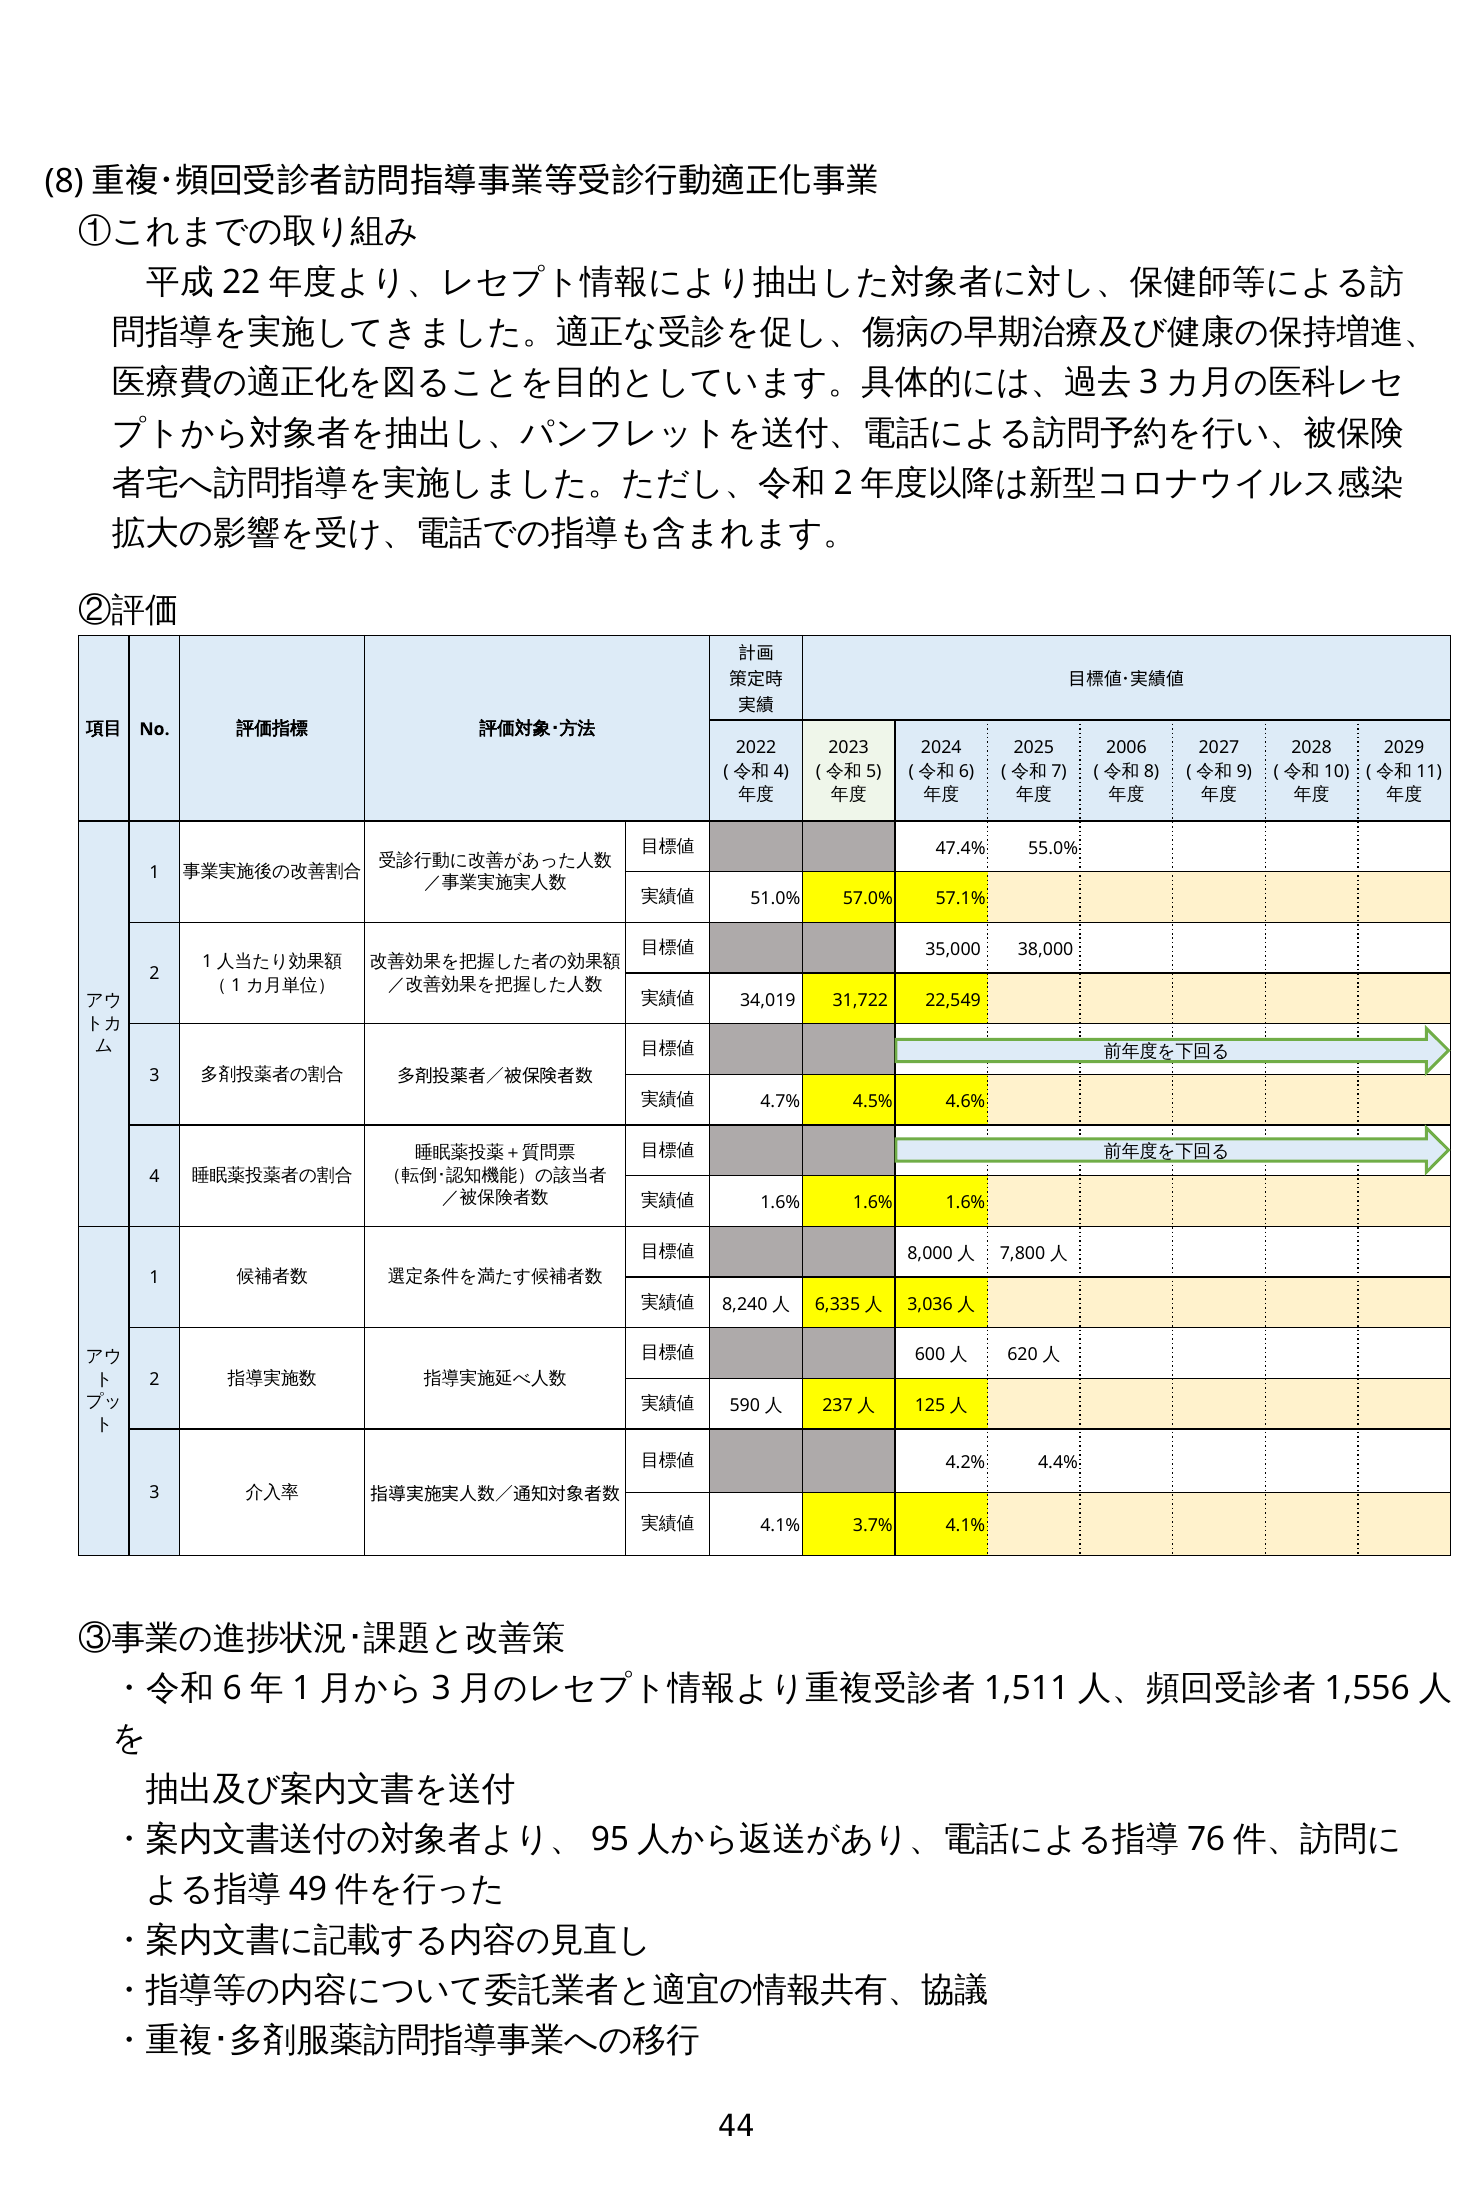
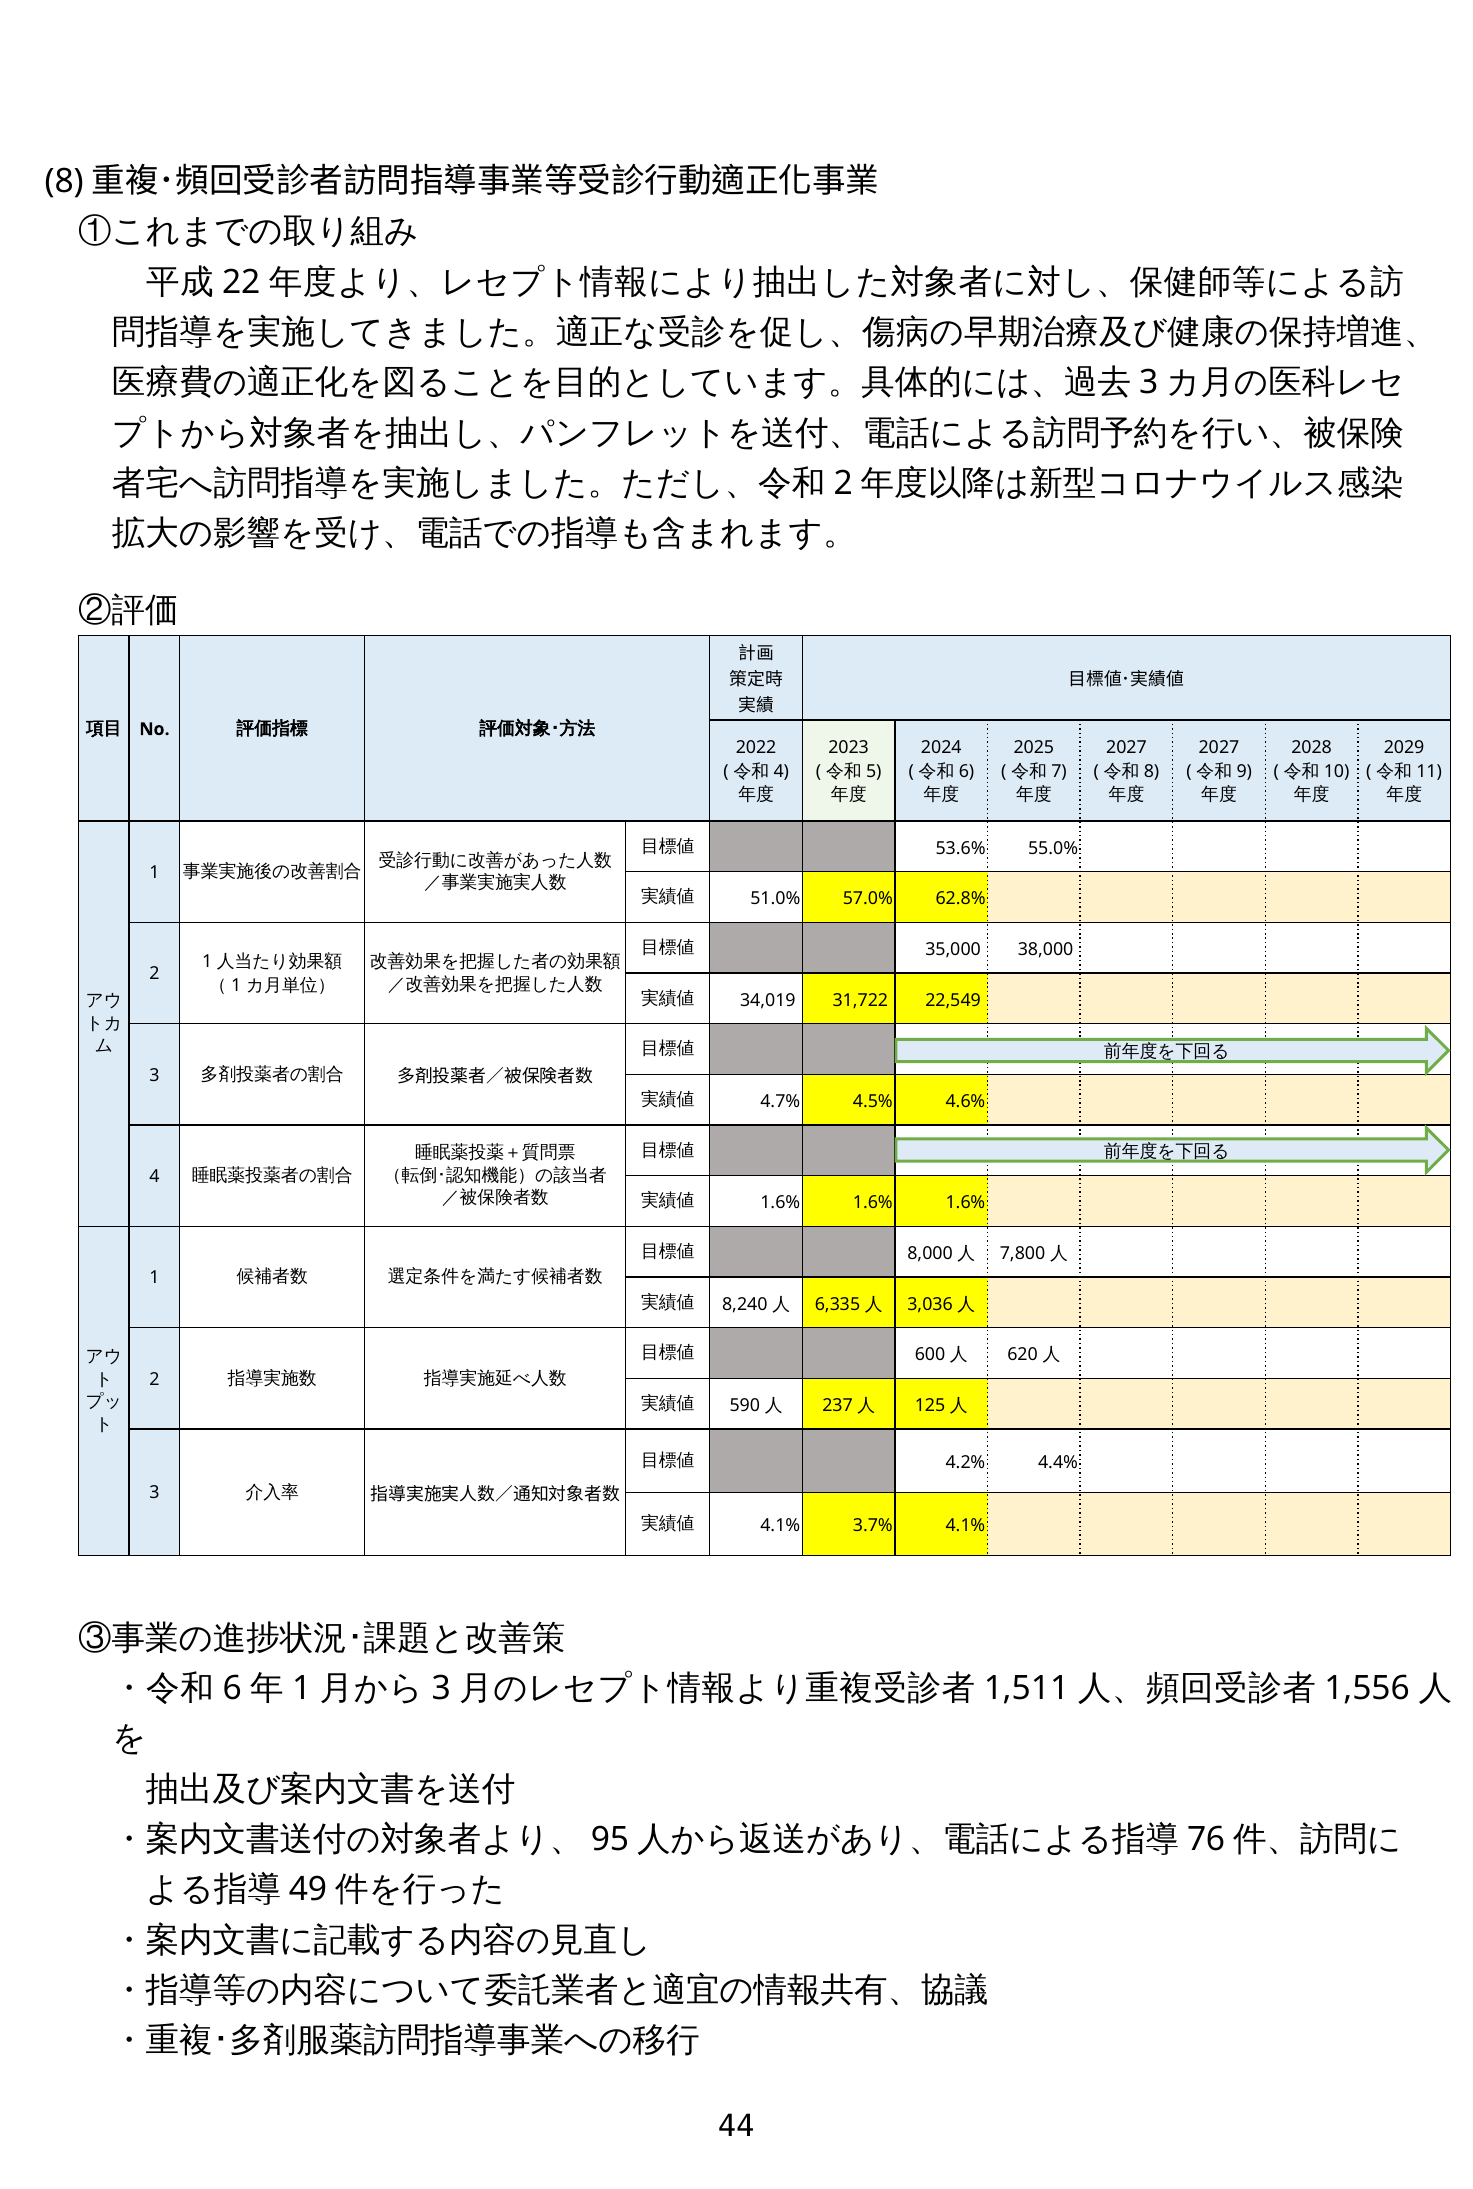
2006: 2006 -> 2027 (1126, 748)
47.4%: 47.4% -> 53.6% (961, 848)
57.1%: 57.1% -> 62.8% (961, 899)
